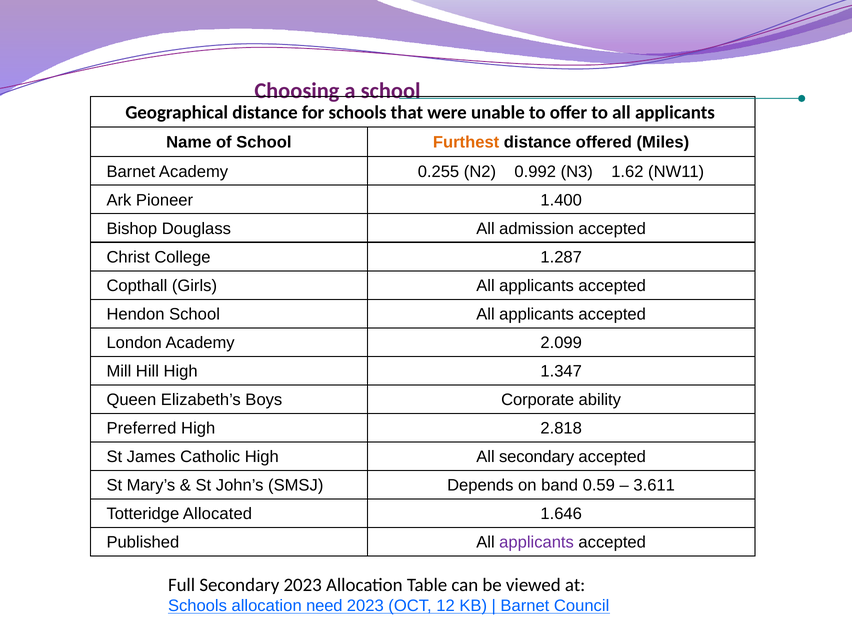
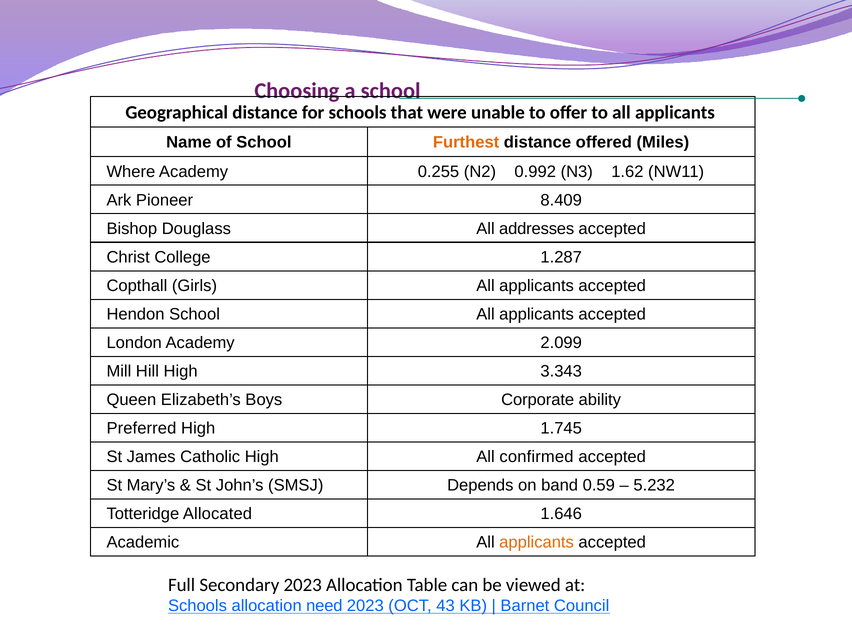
Barnet: Barnet -> Where (131, 172)
1.400: 1.400 -> 8.409 (561, 200)
admission: admission -> addresses (537, 229)
1.347: 1.347 -> 3.343 (561, 371)
2.818: 2.818 -> 1.745 (561, 428)
All secondary: secondary -> confirmed (536, 457)
3.611: 3.611 -> 5.232 (654, 485)
Published: Published -> Academic (143, 542)
applicants colour: purple -> orange (537, 542)
12: 12 -> 43 (445, 606)
